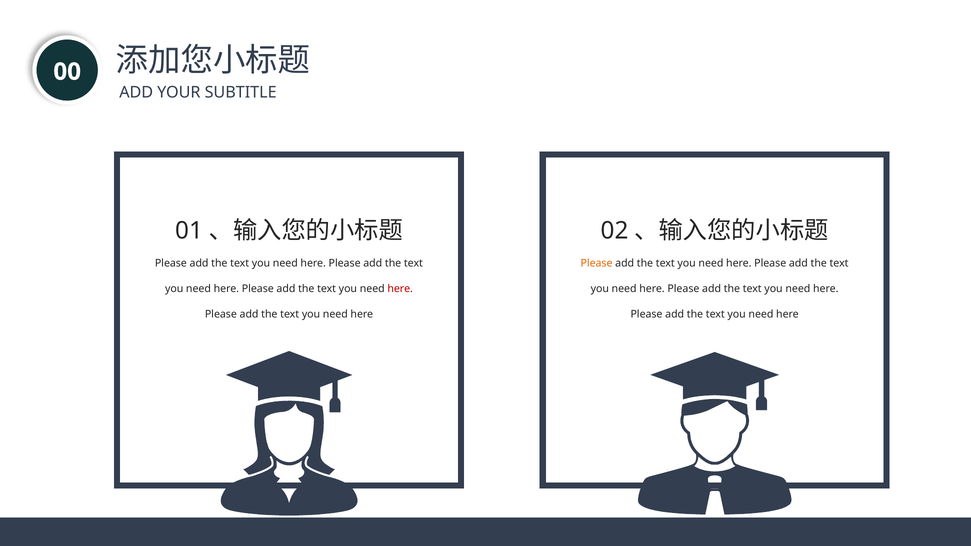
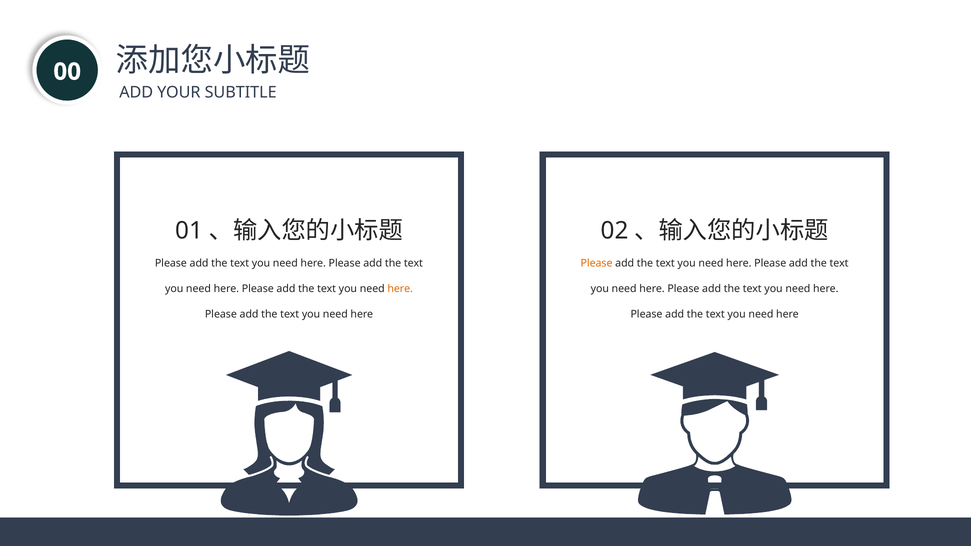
here colour: red -> orange (400, 289)
